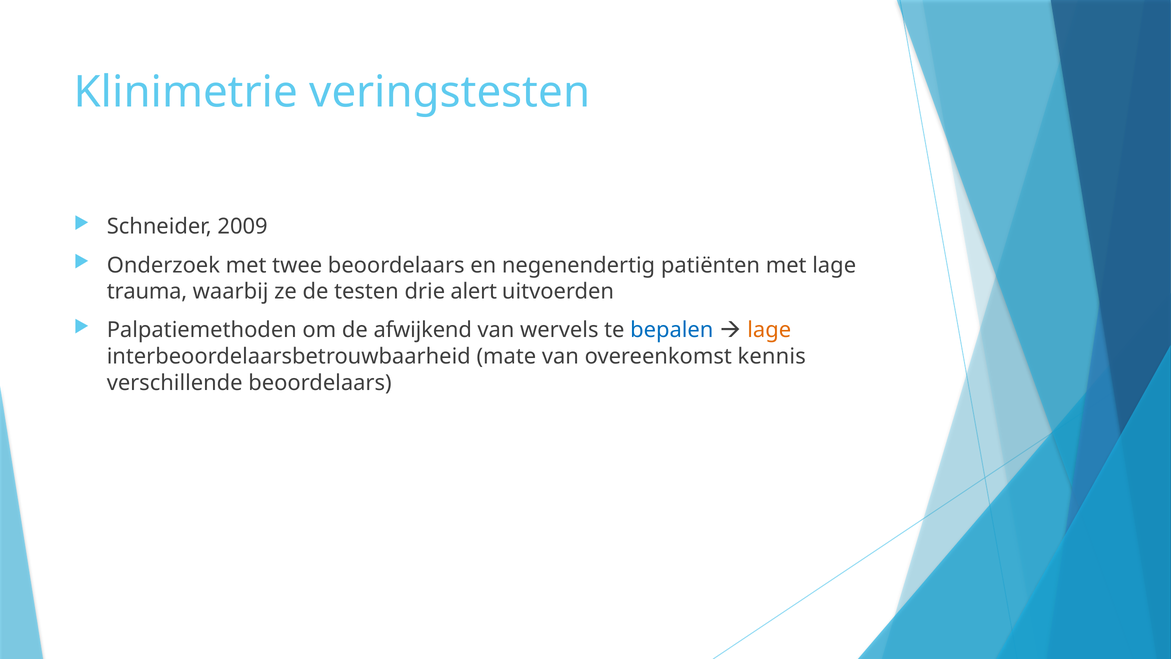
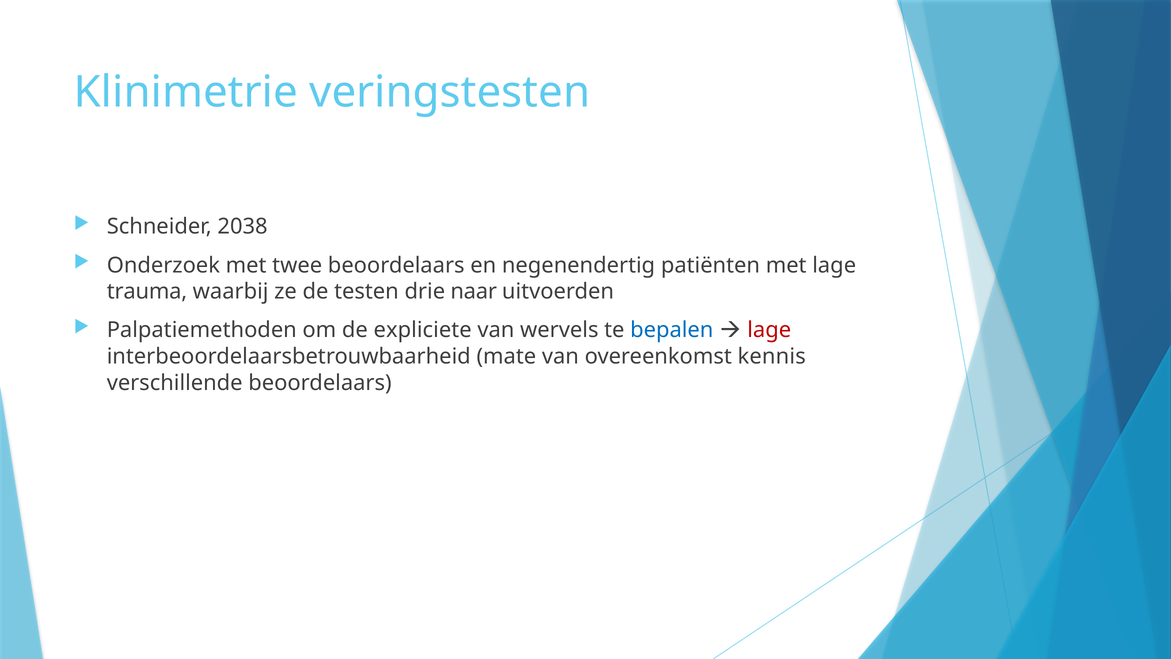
2009: 2009 -> 2038 (243, 227)
alert: alert -> naar (474, 292)
afwijkend: afwijkend -> expliciete (423, 330)
lage colour: orange -> red (769, 330)
